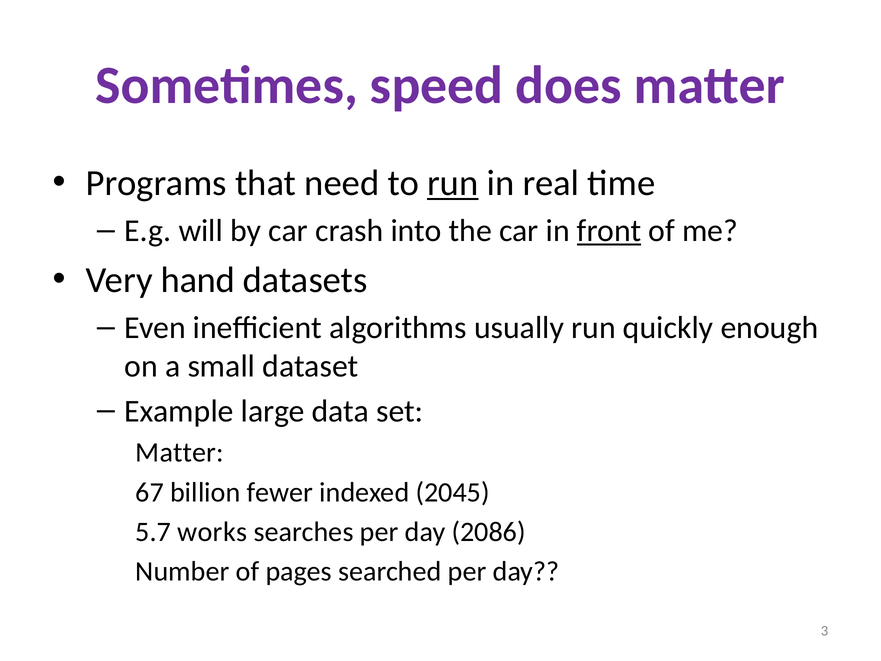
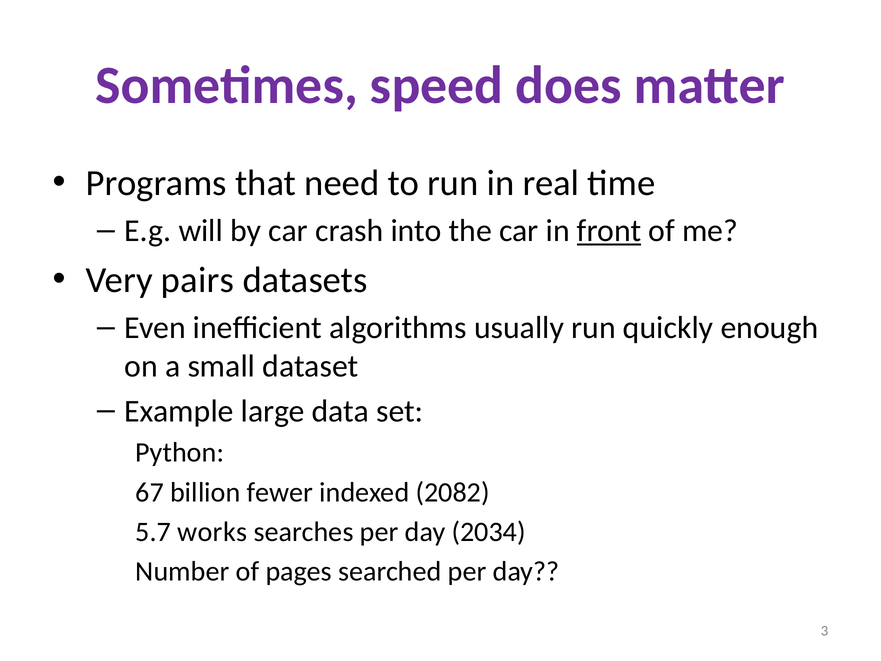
run underline: present -> none (453, 183)
hand: hand -> pairs (198, 280)
Matter: Matter -> Python (180, 452)
2045: 2045 -> 2082 (453, 492)
2086: 2086 -> 2034 (489, 532)
